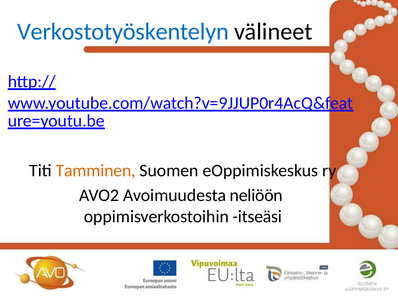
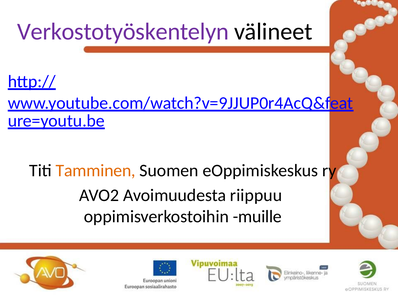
Verkostotyöskentelyn colour: blue -> purple (123, 32)
neliöön: neliöön -> riippuu (256, 196)
itseäsi: itseäsi -> muille (257, 217)
